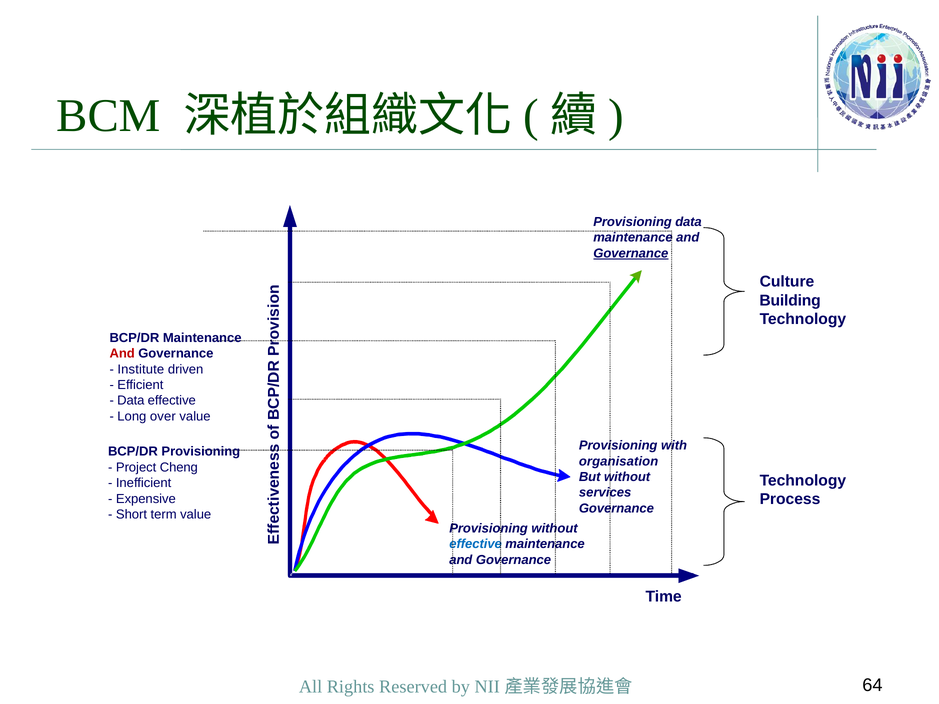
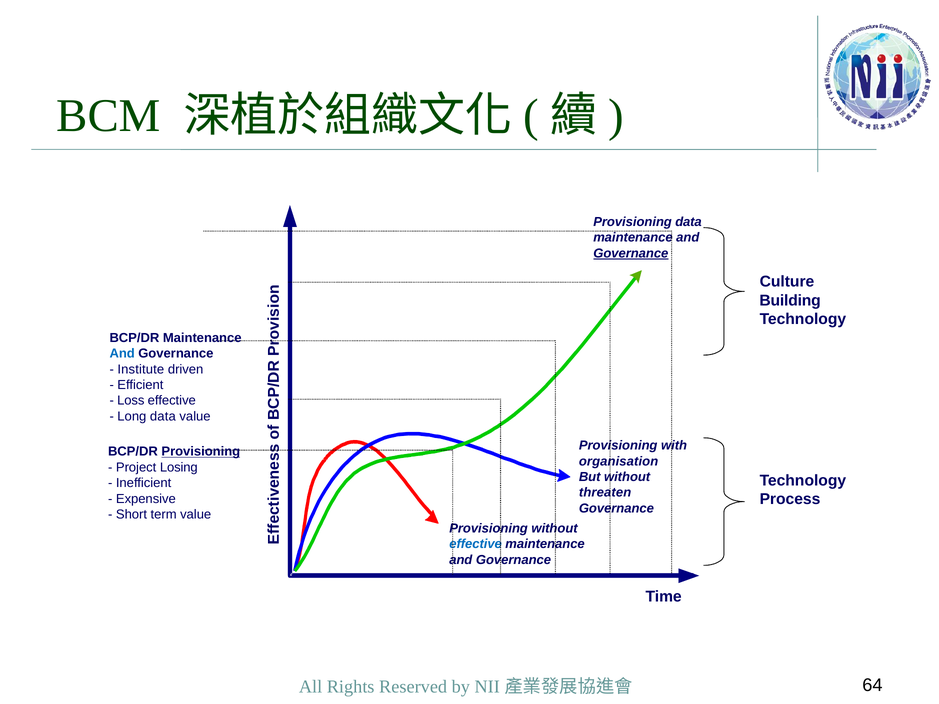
And colour: red -> blue (122, 354)
Data: Data -> Loss (131, 401)
Long over: over -> data (163, 416)
Provisioning underline: none -> present (201, 452)
Cheng: Cheng -> Losing (179, 468)
services: services -> threaten (605, 493)
